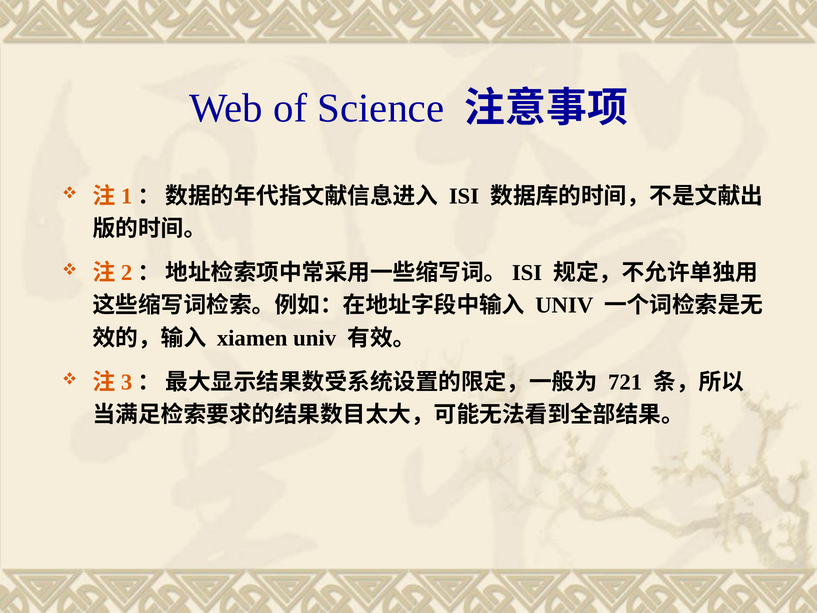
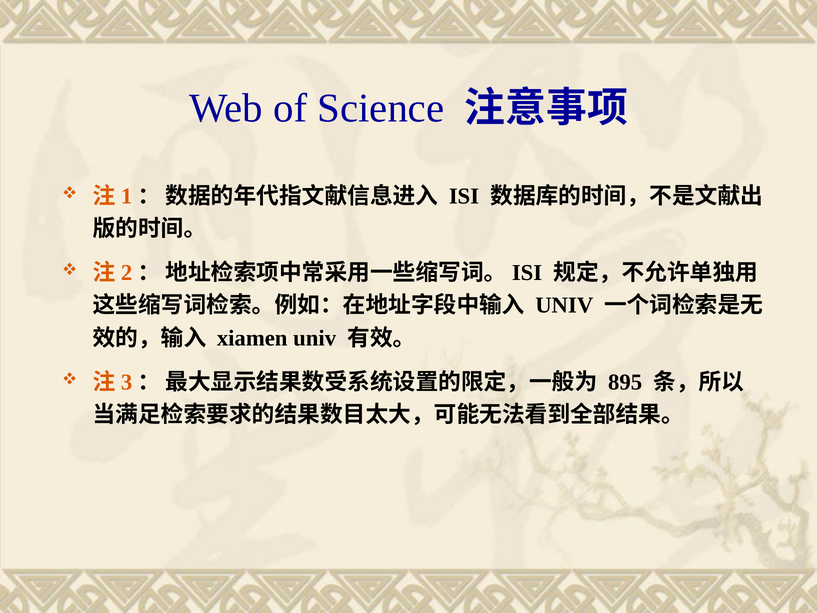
721: 721 -> 895 (625, 382)
